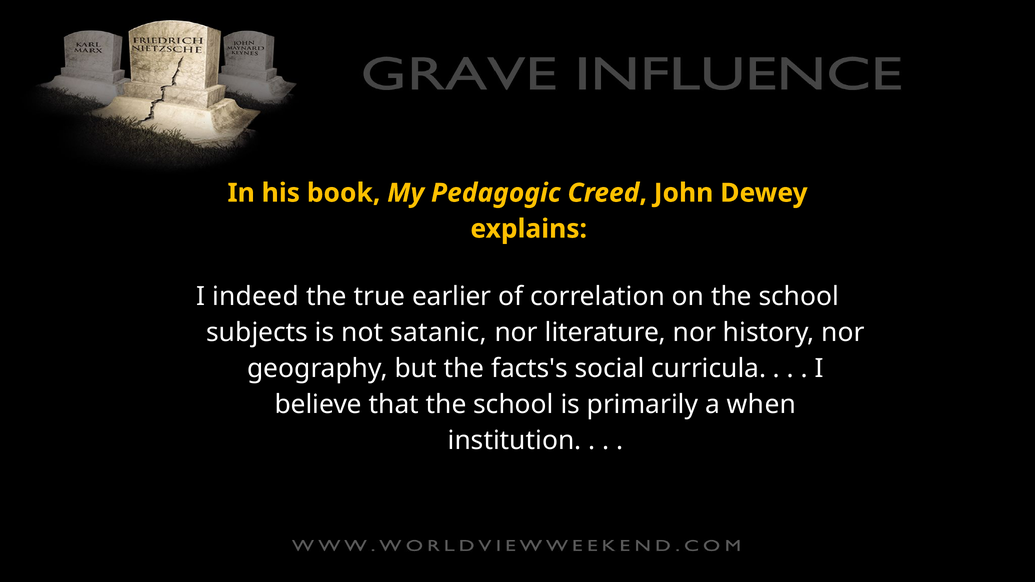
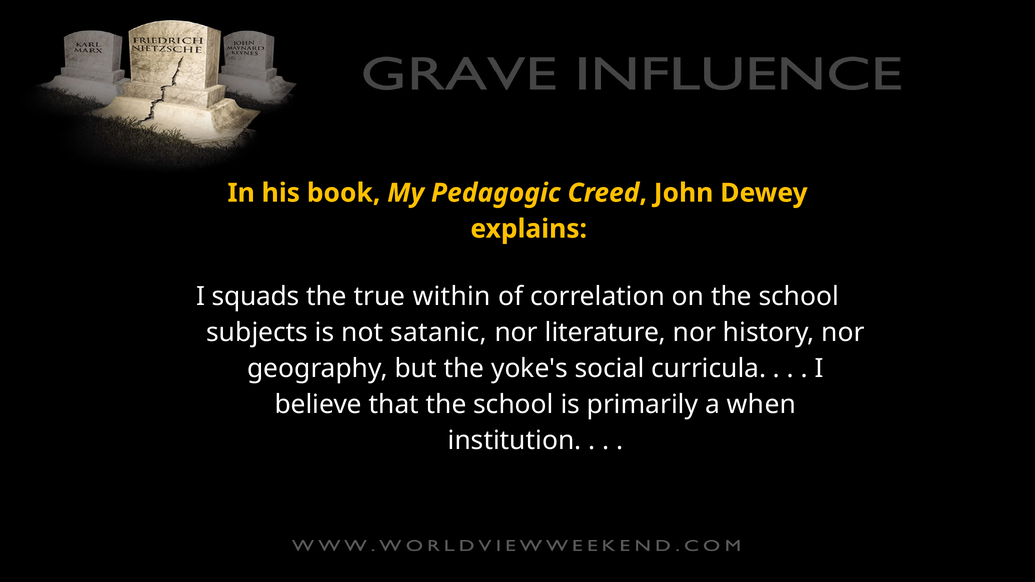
indeed: indeed -> squads (256, 297)
earlier: earlier -> within (452, 297)
facts's: facts's -> yoke's (530, 369)
